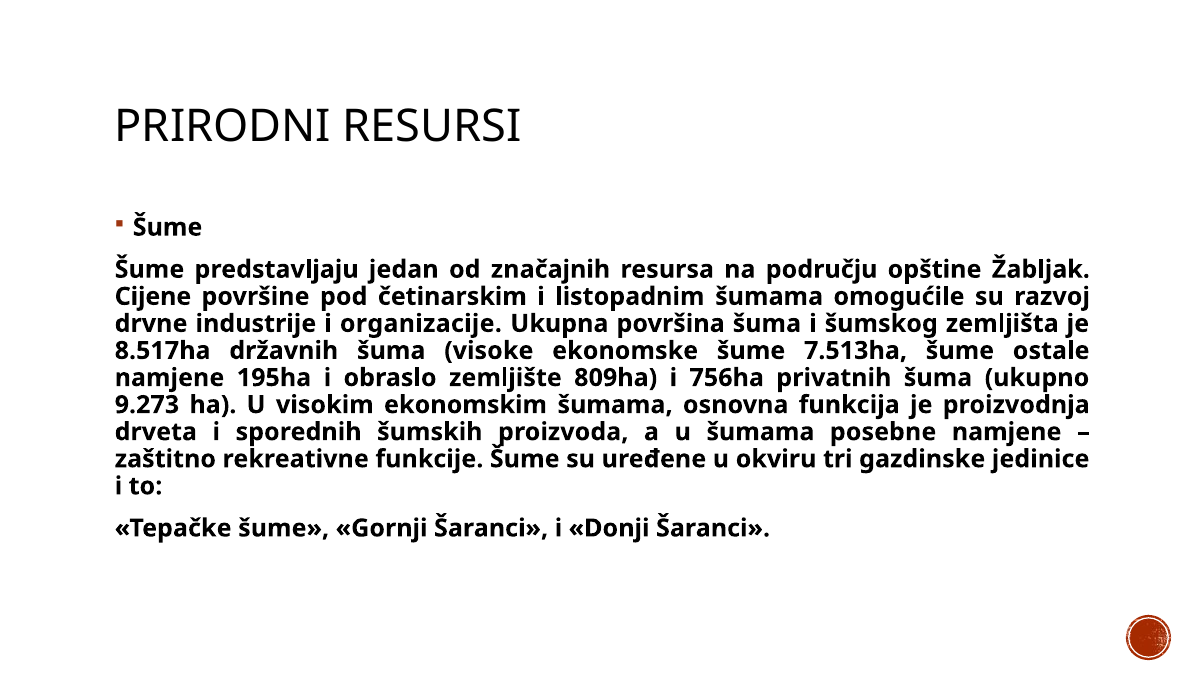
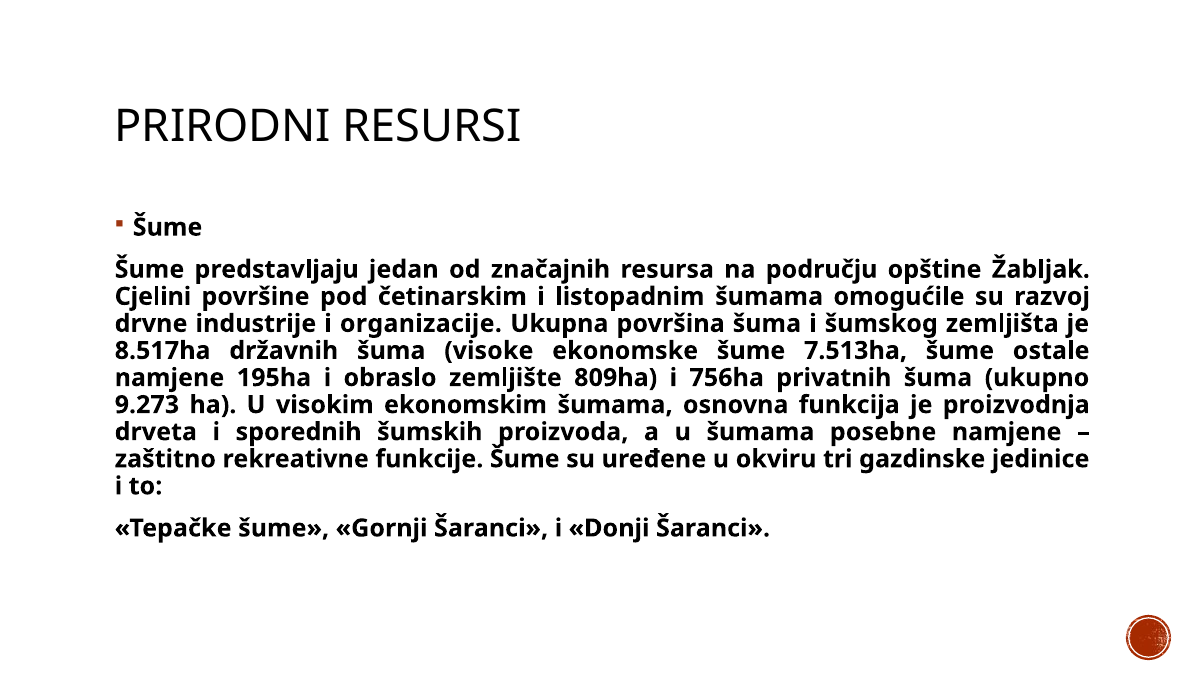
Cijene: Cijene -> Cjelini (153, 297)
